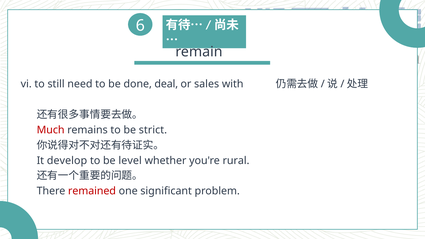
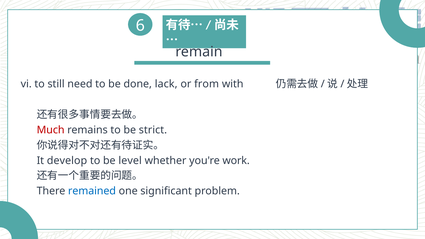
deal: deal -> lack (166, 84)
sales: sales -> from (207, 84)
rural: rural -> work (236, 161)
remained colour: red -> blue (92, 191)
